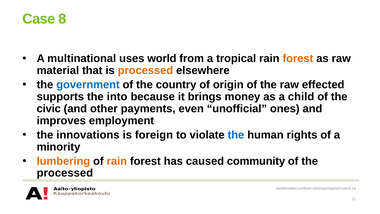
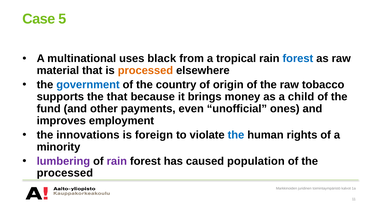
8: 8 -> 5 (62, 19)
world: world -> black (162, 58)
forest colour: orange -> blue (298, 58)
effected: effected -> tobacco (323, 85)
the into: into -> that (117, 97)
civic: civic -> fund (49, 109)
lumbering colour: orange -> purple (63, 161)
rain colour: orange -> purple (117, 161)
community: community -> population (256, 161)
